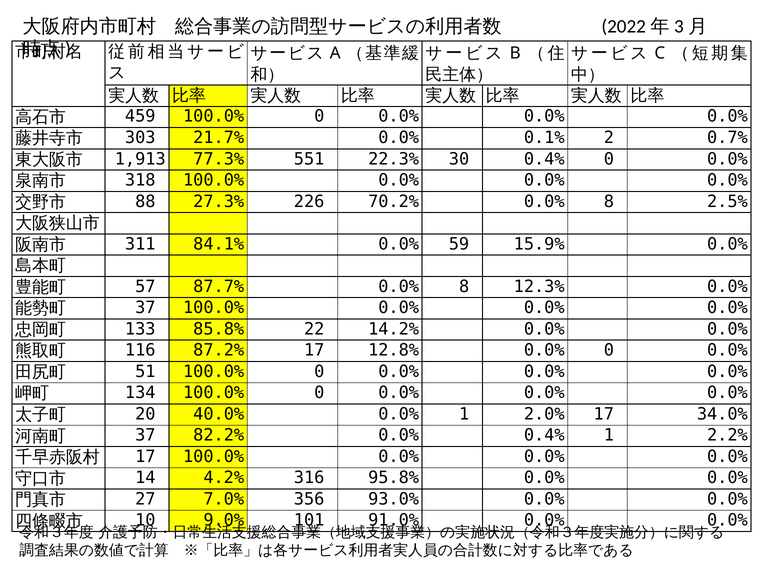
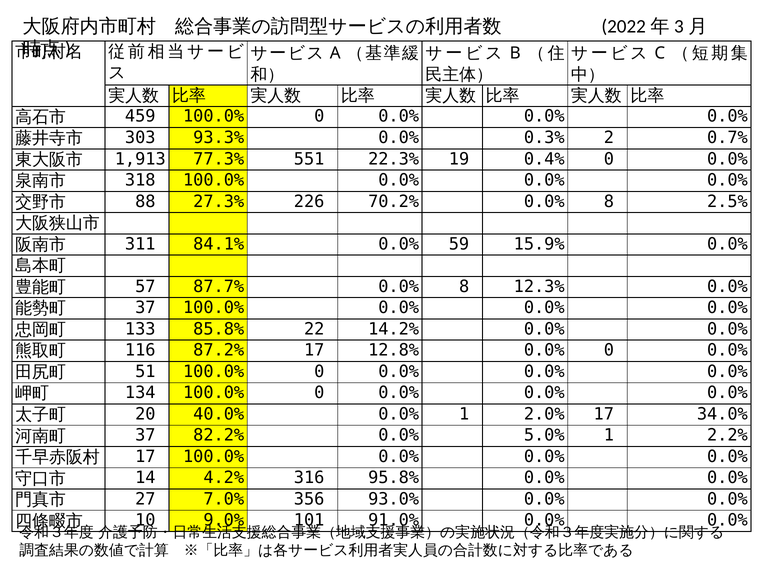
21.7%: 21.7% -> 93.3% (219, 138)
0.1%: 0.1% -> 0.3% (544, 138)
30: 30 -> 19 (459, 159)
0.0% 0.4%: 0.4% -> 5.0% (544, 435)
